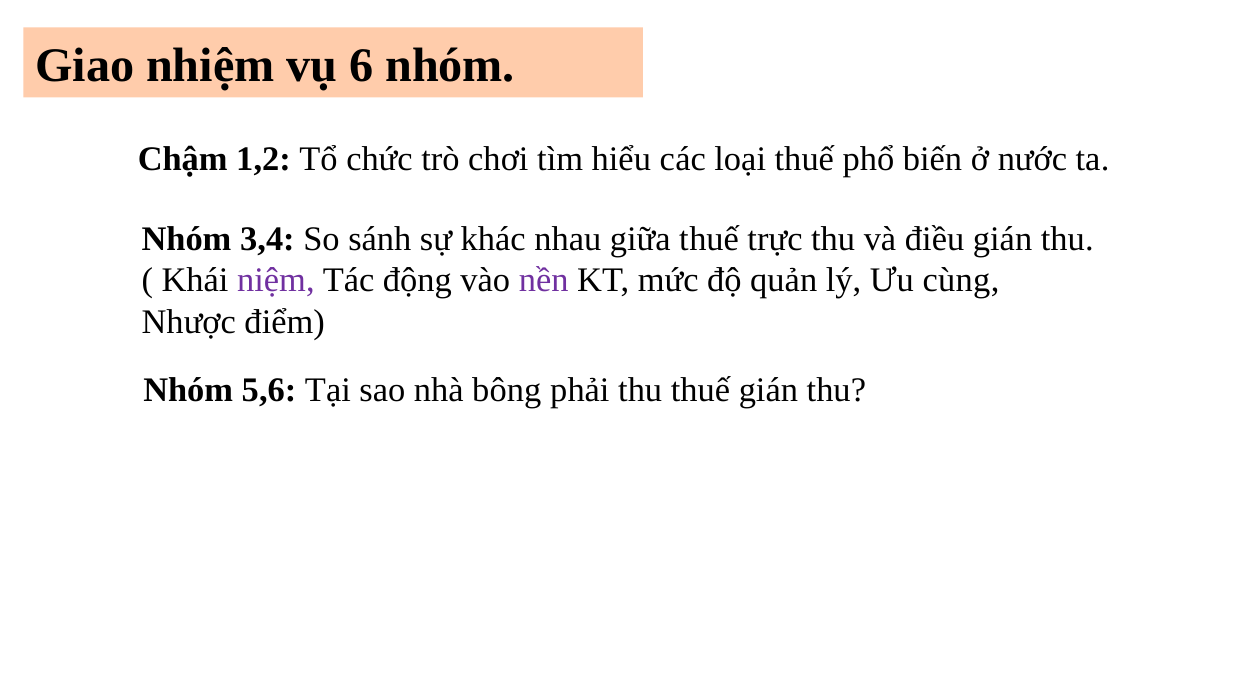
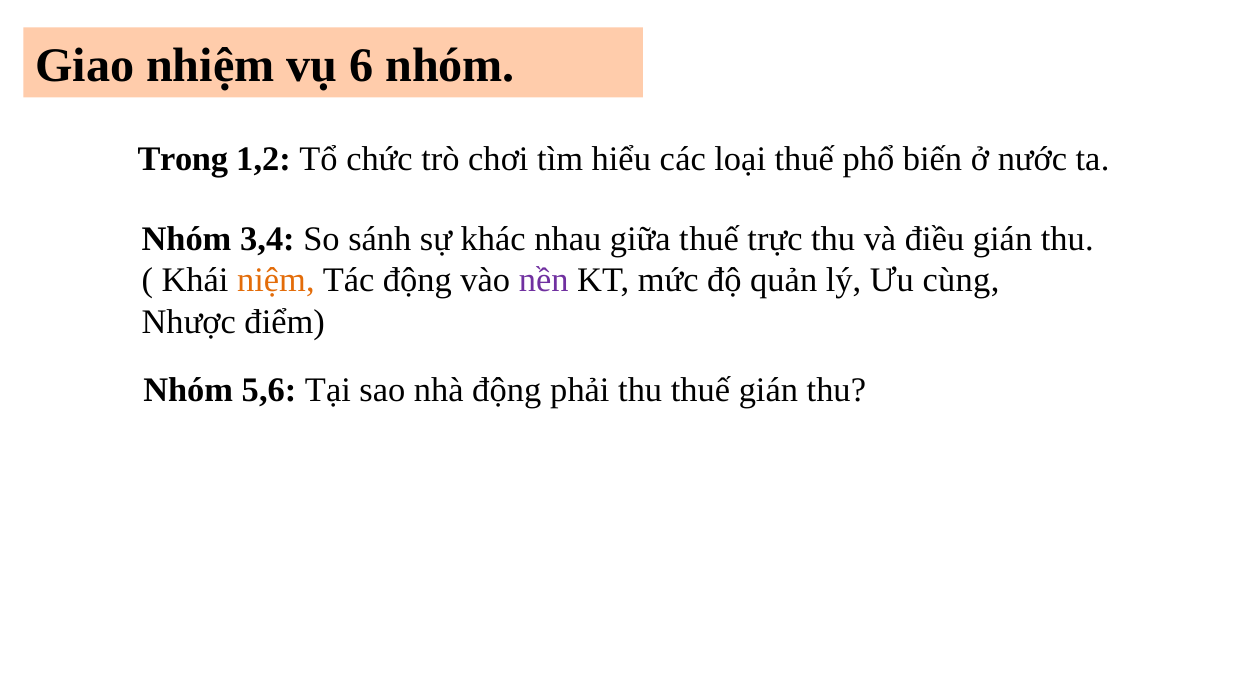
Chậm: Chậm -> Trong (183, 159)
niệm colour: purple -> orange (276, 280)
nhà bông: bông -> động (507, 390)
